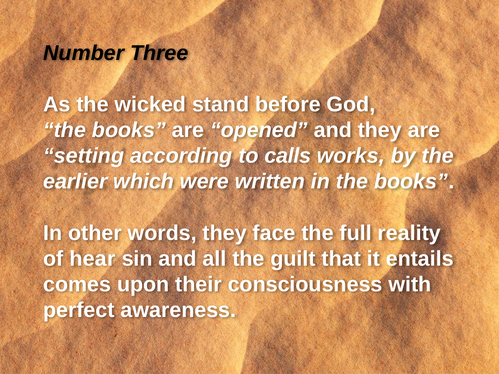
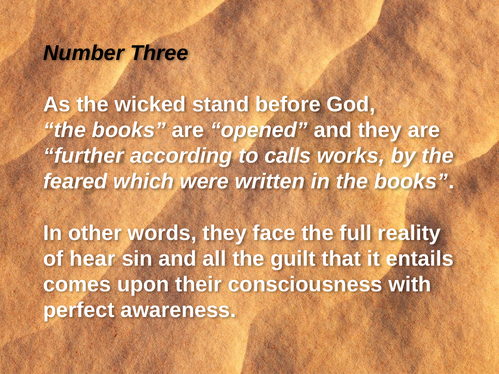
setting: setting -> further (84, 156)
earlier: earlier -> feared (75, 182)
